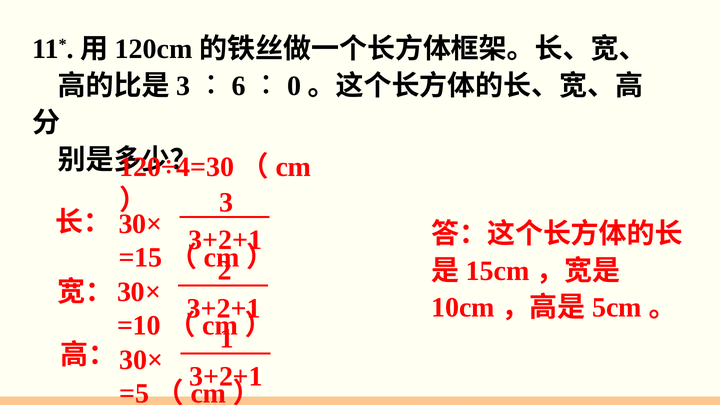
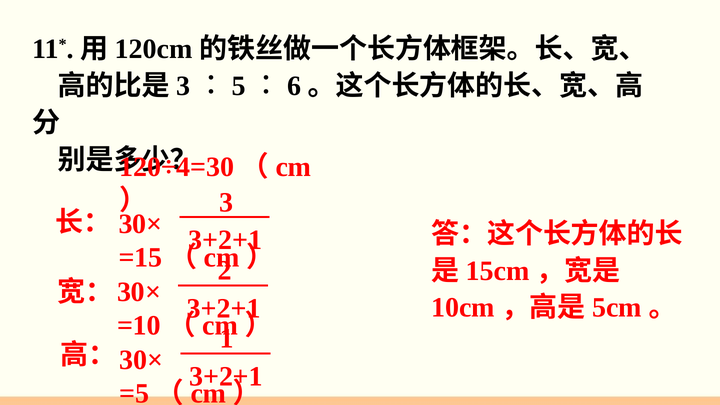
6: 6 -> 5 (239, 86)
0: 0 -> 6 (294, 86)
